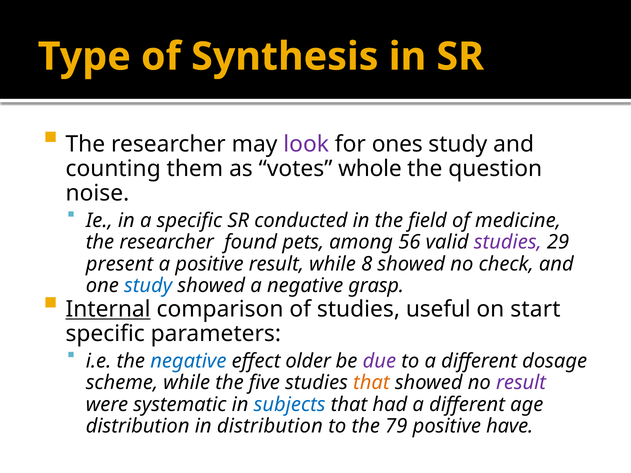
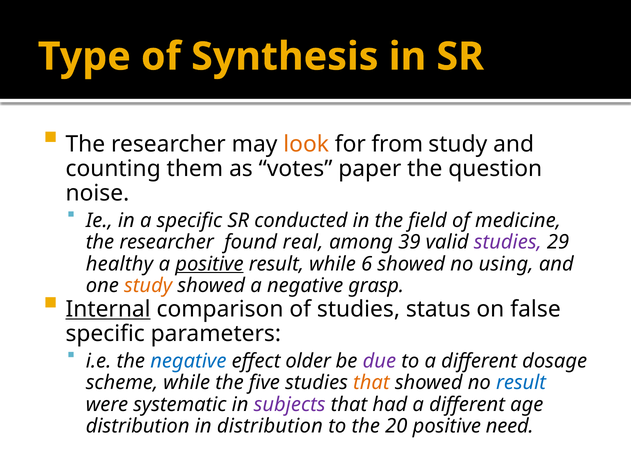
look colour: purple -> orange (306, 144)
ones: ones -> from (397, 144)
whole: whole -> paper (370, 169)
pets: pets -> real (303, 242)
56: 56 -> 39 (409, 242)
present: present -> healthy (119, 264)
positive underline: none -> present (209, 264)
8: 8 -> 6 (367, 264)
check: check -> using (506, 264)
study colour: blue -> orange (148, 286)
useful: useful -> status (438, 309)
start: start -> false (536, 309)
result colour: purple -> blue (521, 383)
subjects colour: blue -> purple (290, 405)
79: 79 -> 20 (396, 426)
have: have -> need (510, 426)
